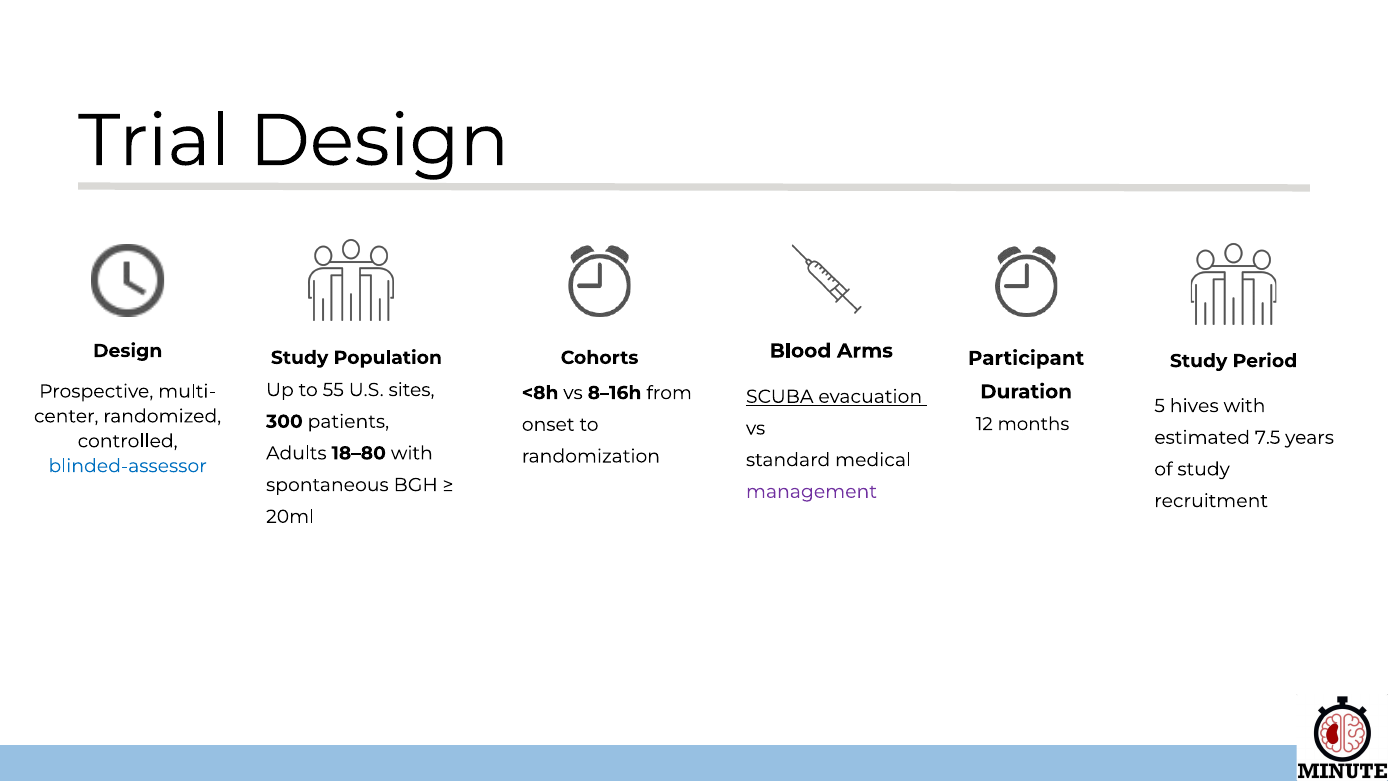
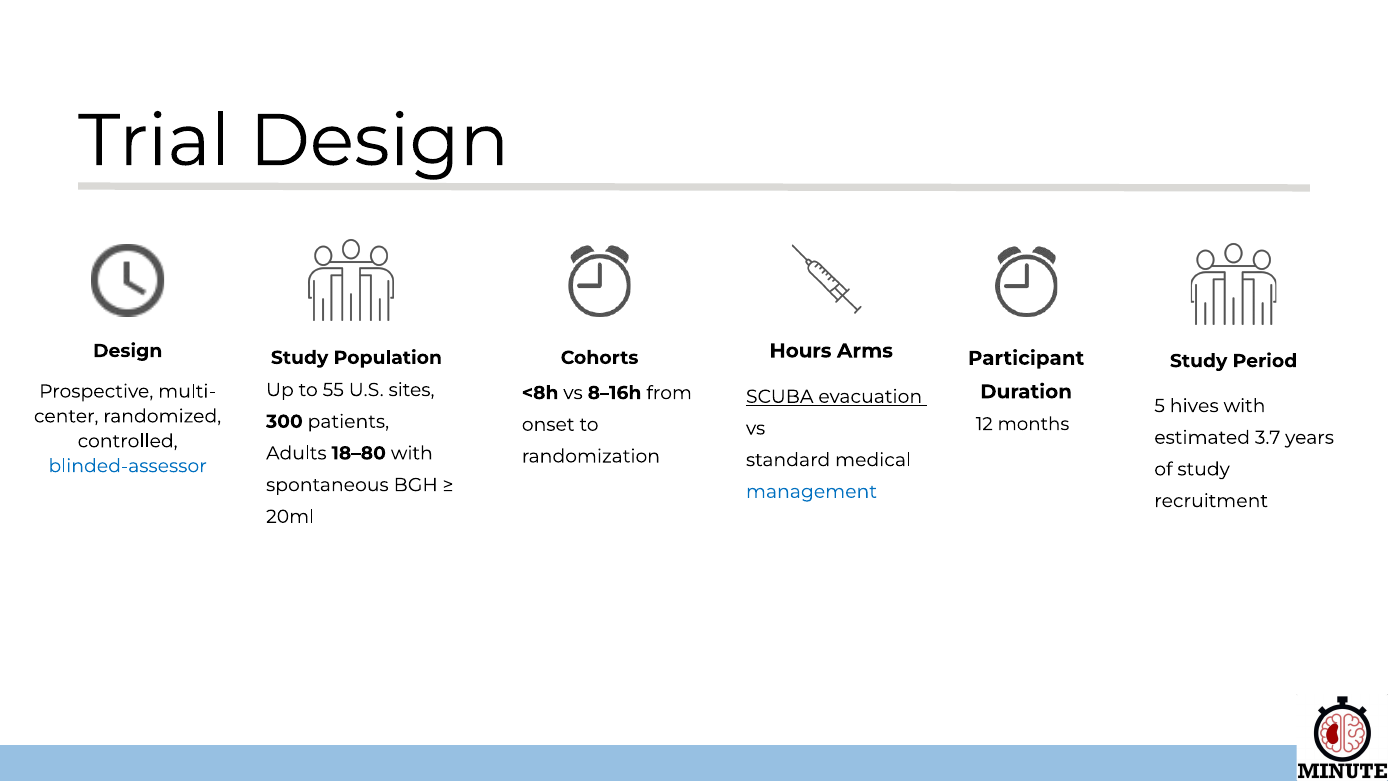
Blood: Blood -> Hours (801, 351)
7.5: 7.5 -> 3.7 (1268, 437)
management colour: purple -> blue (811, 491)
